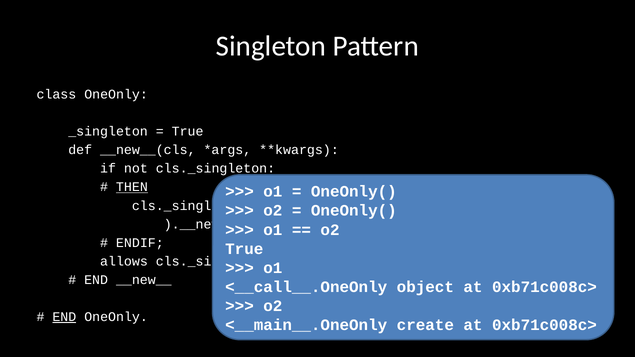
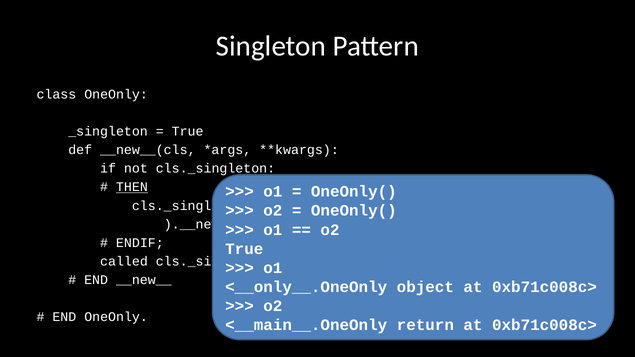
allows: allows -> called (124, 261)
<__call__.OneOnly: <__call__.OneOnly -> <__only__.OneOnly (306, 287)
END underline: present -> none (64, 317)
create: create -> return (425, 325)
